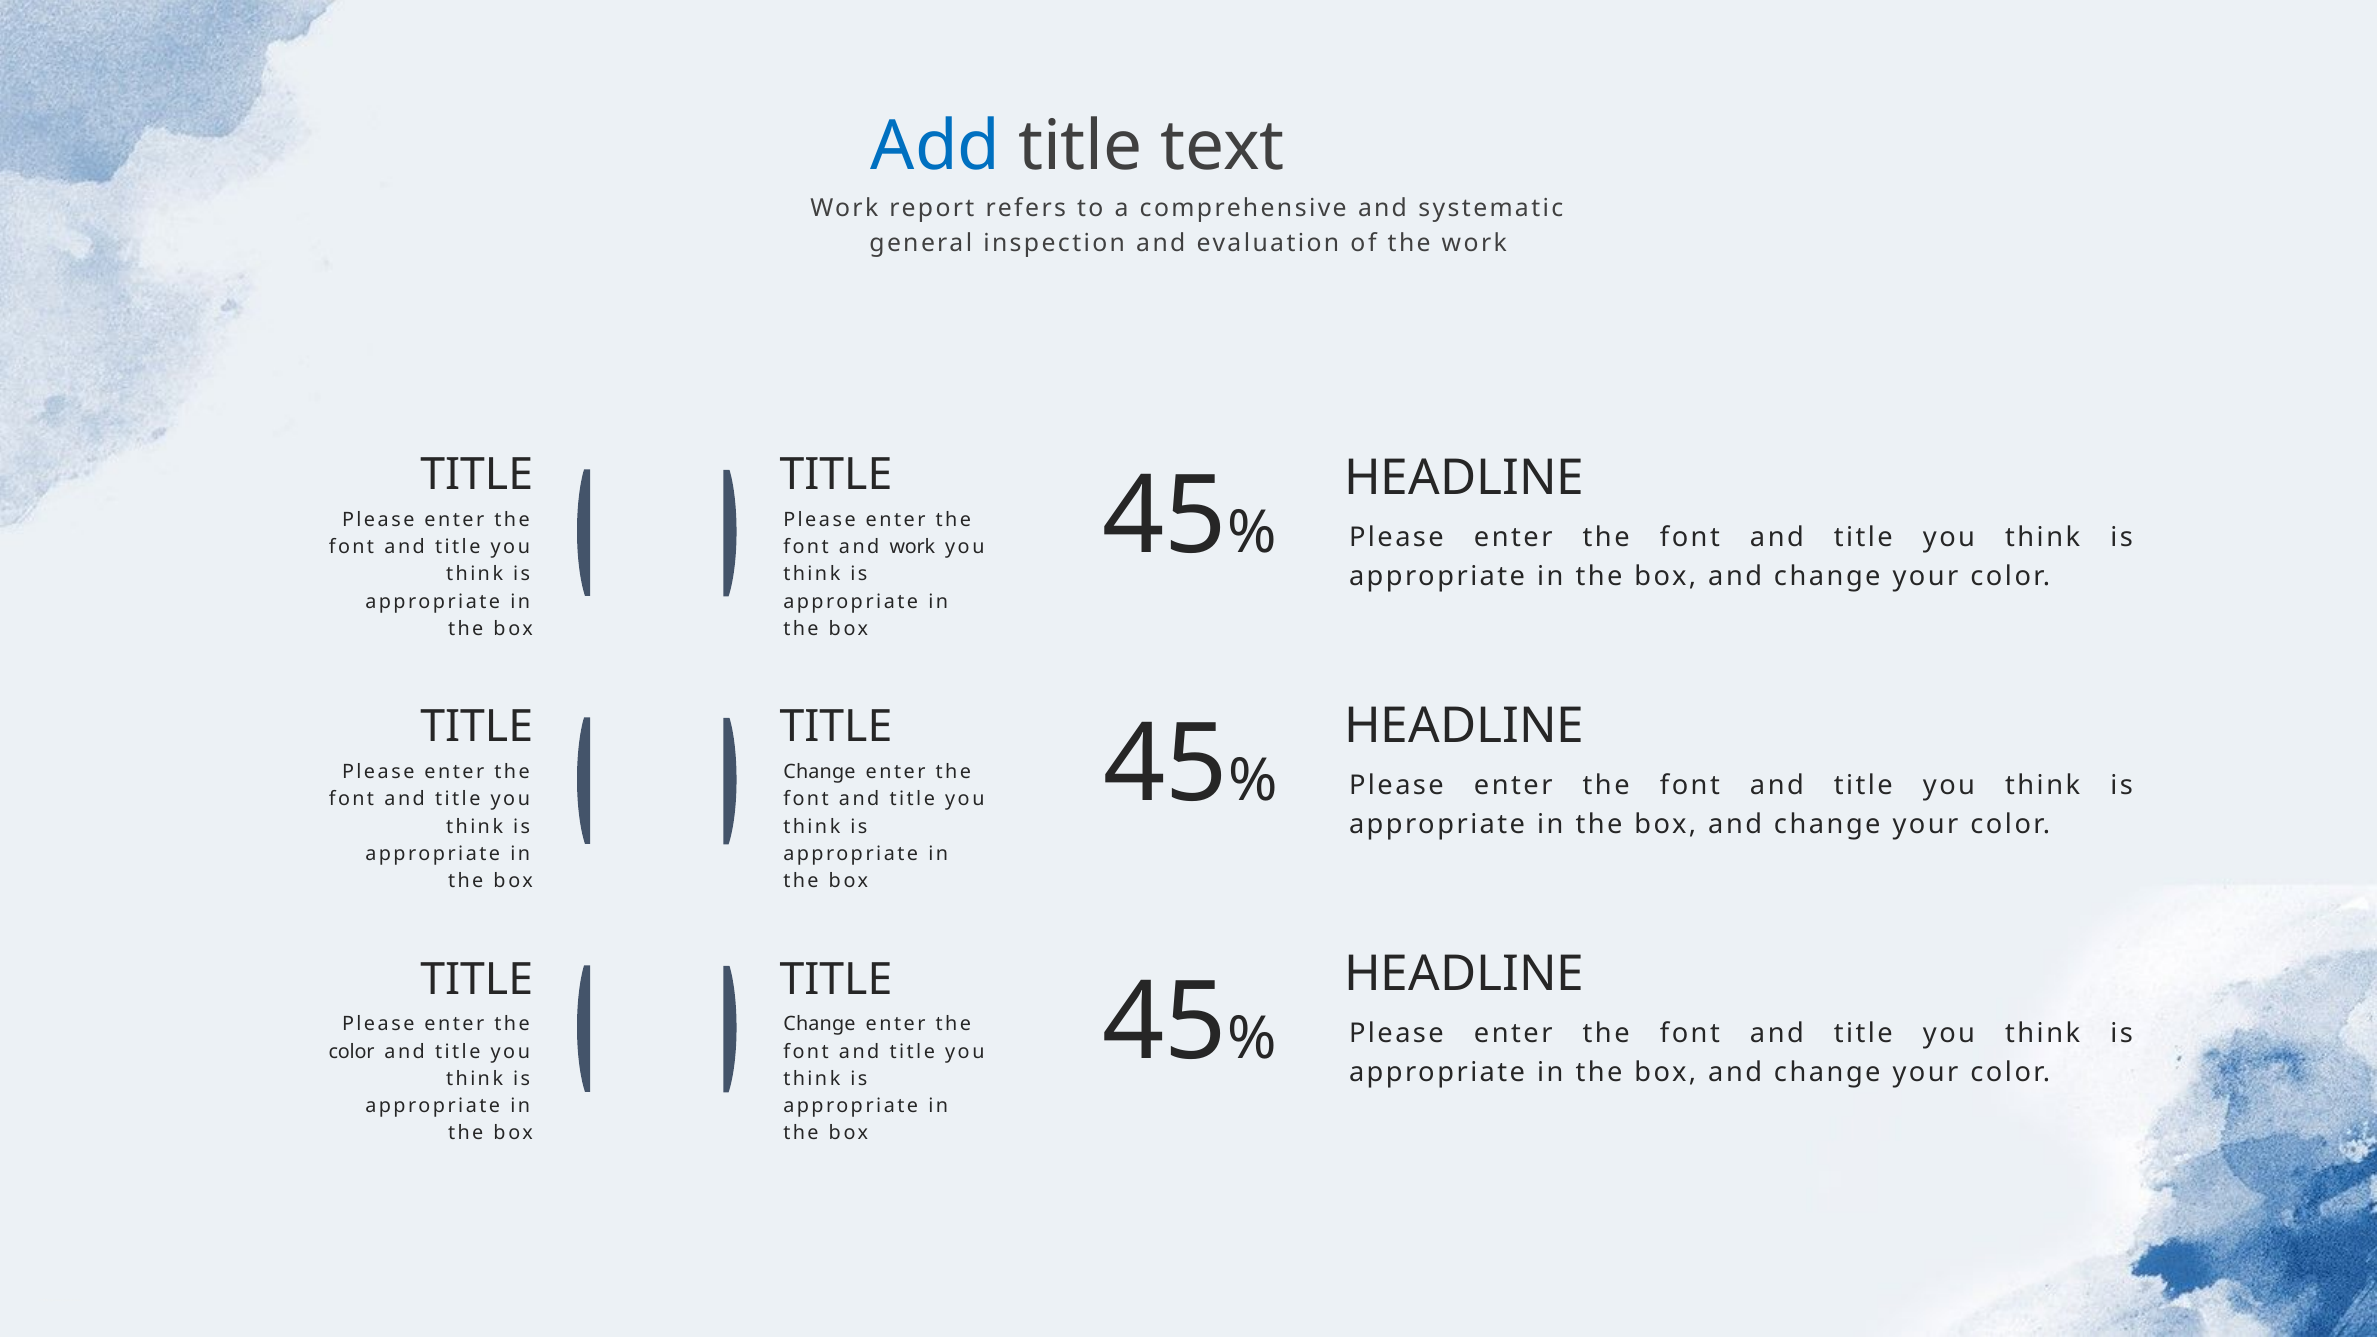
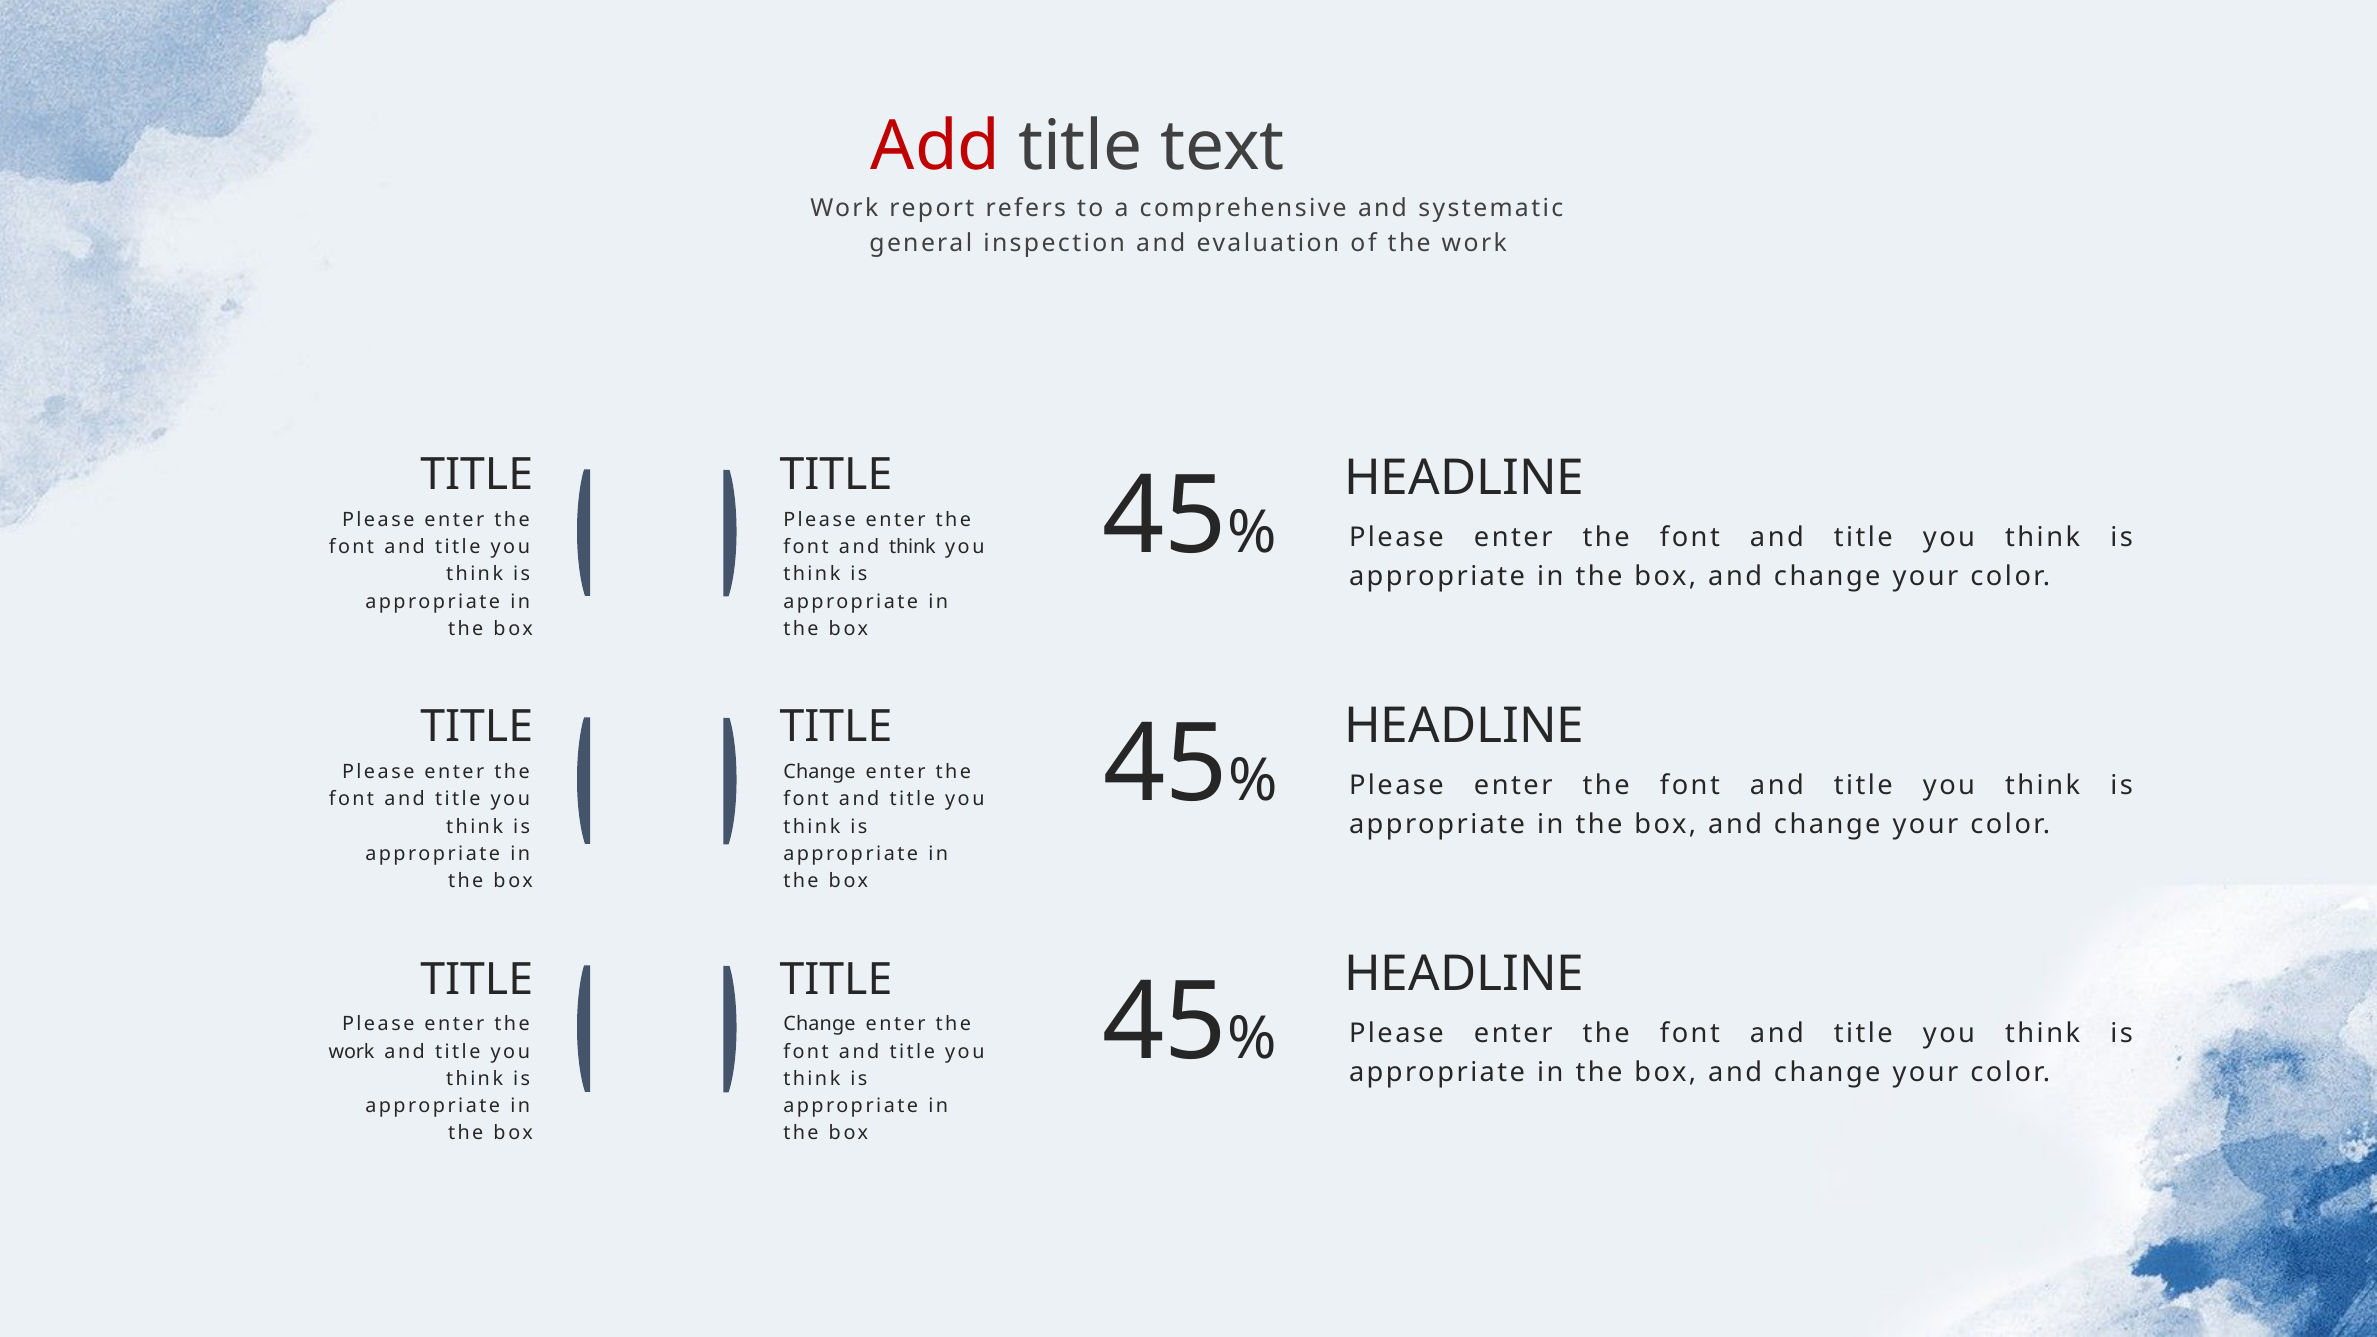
Add colour: blue -> red (936, 147)
and work: work -> think (912, 547)
color: color -> work (352, 1052)
